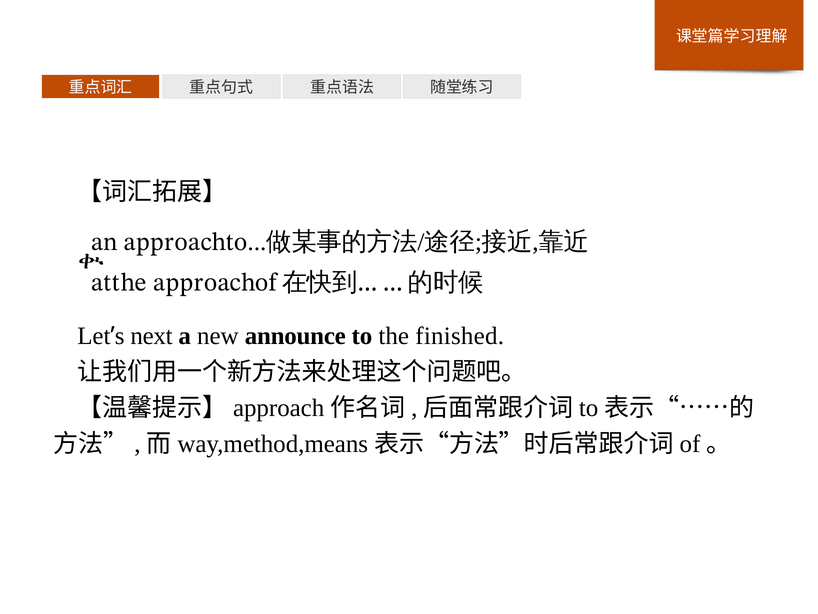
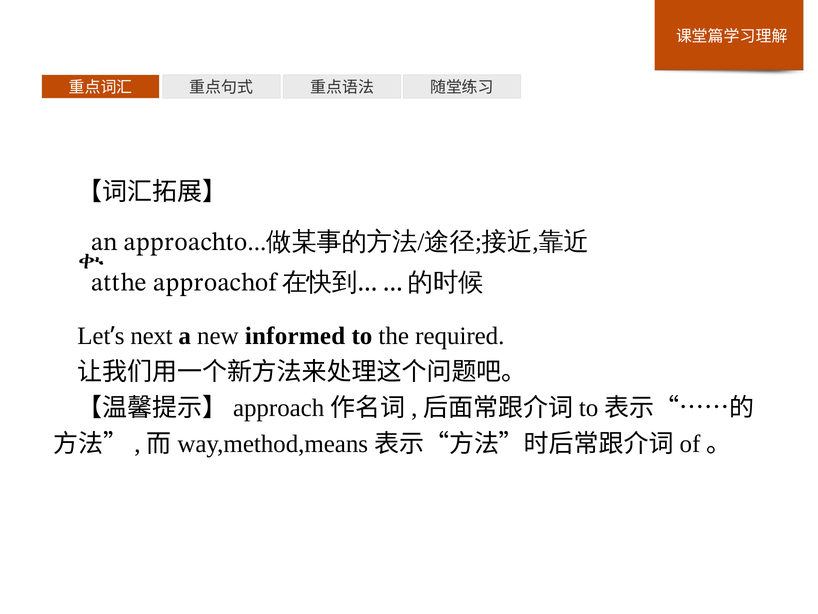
announce: announce -> informed (295, 336)
finished: finished -> required (460, 336)
